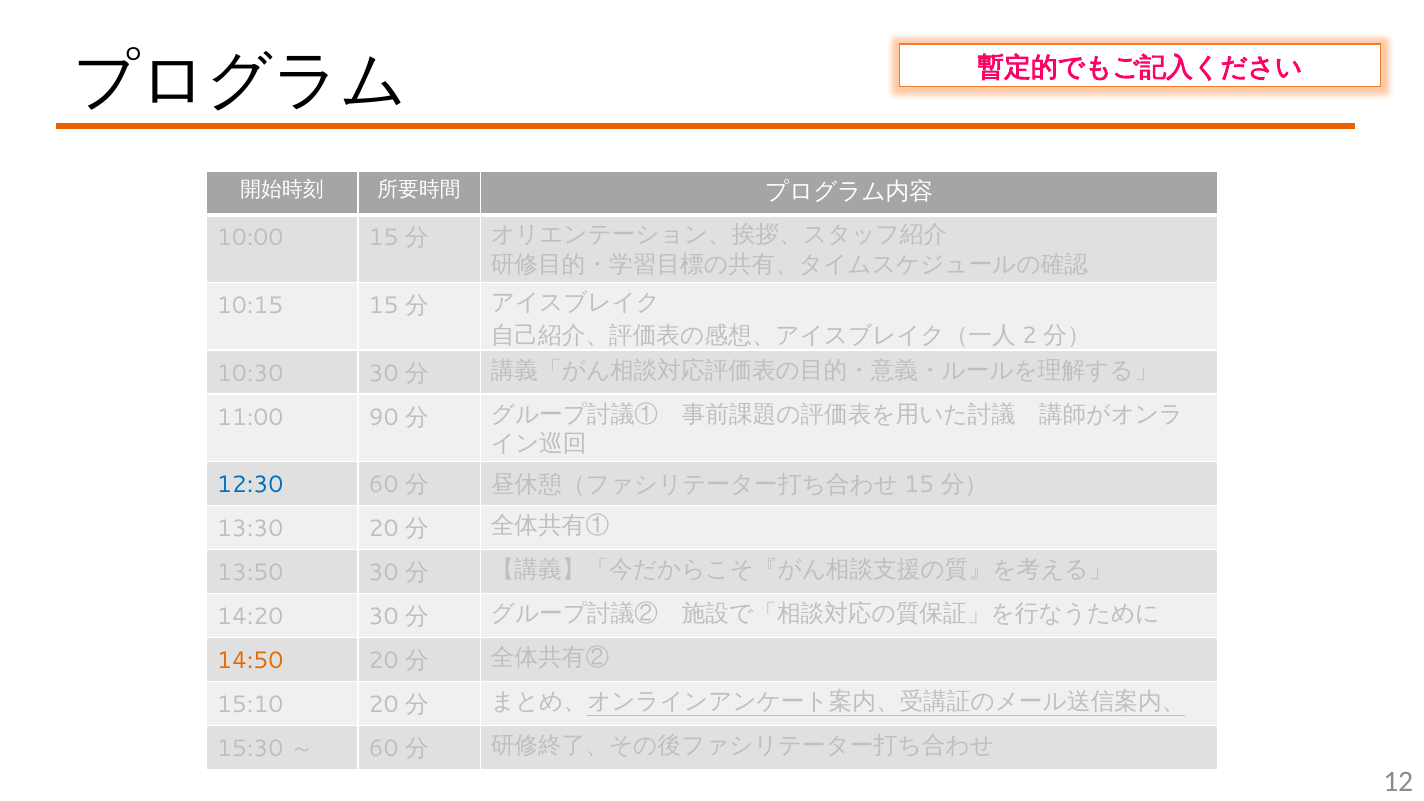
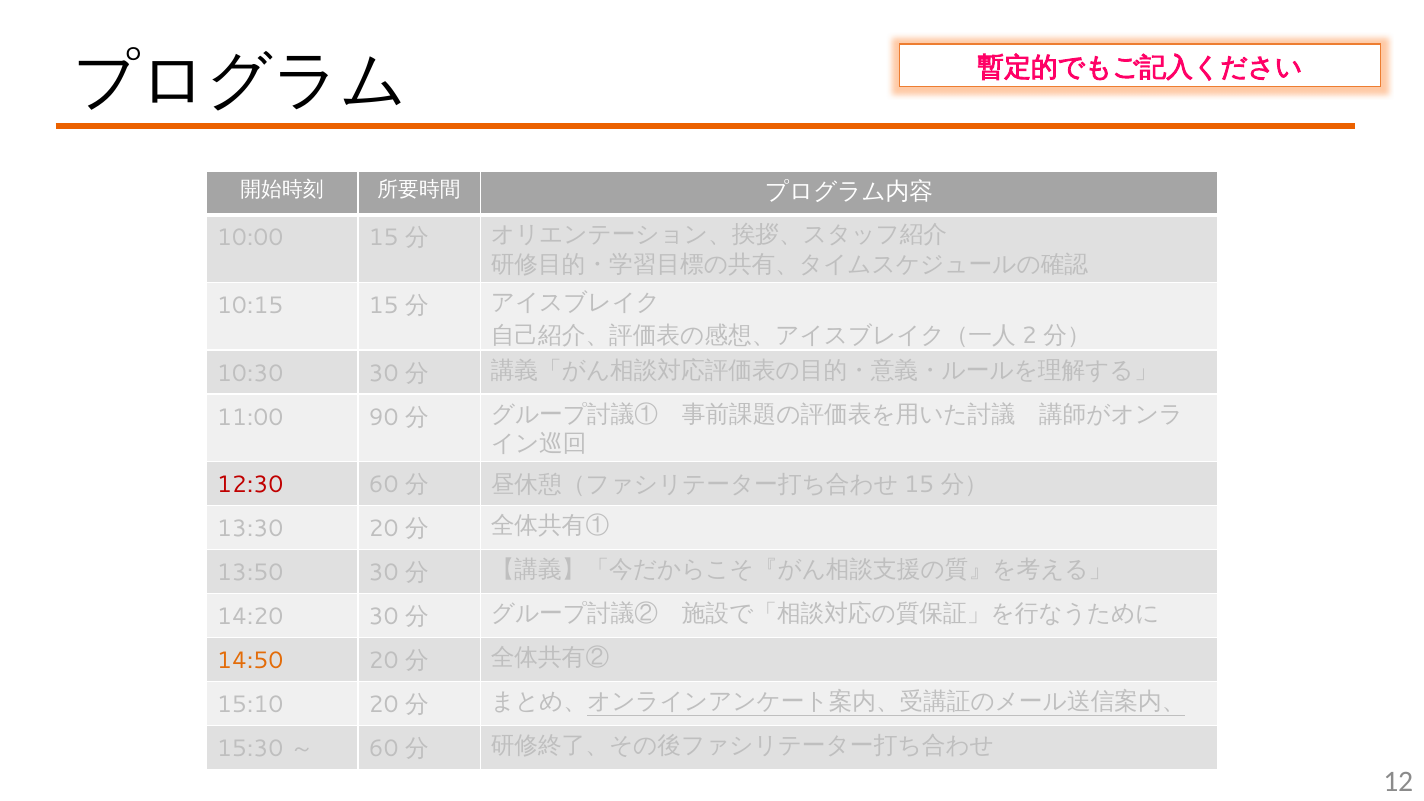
12:30 colour: blue -> red (250, 485)
